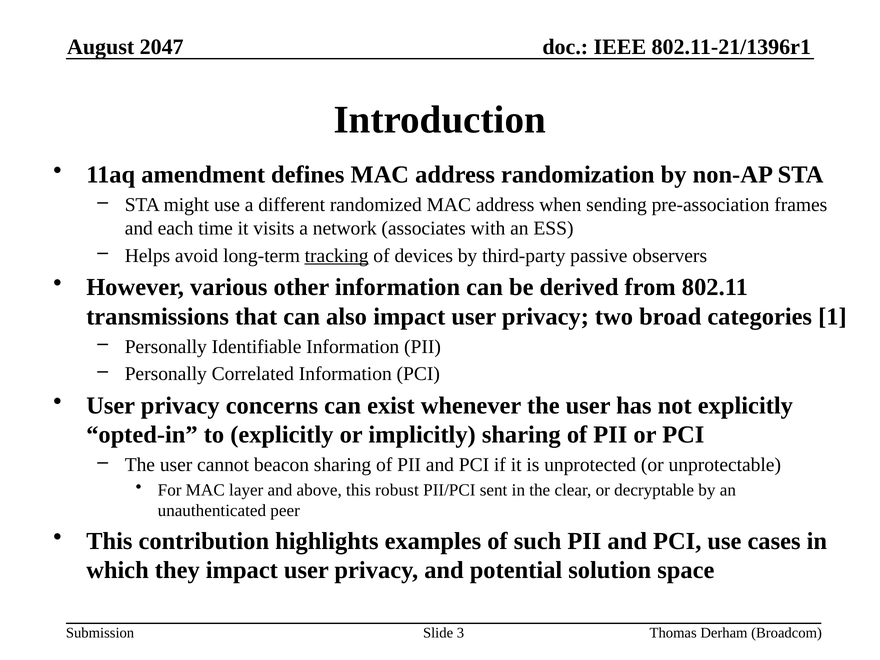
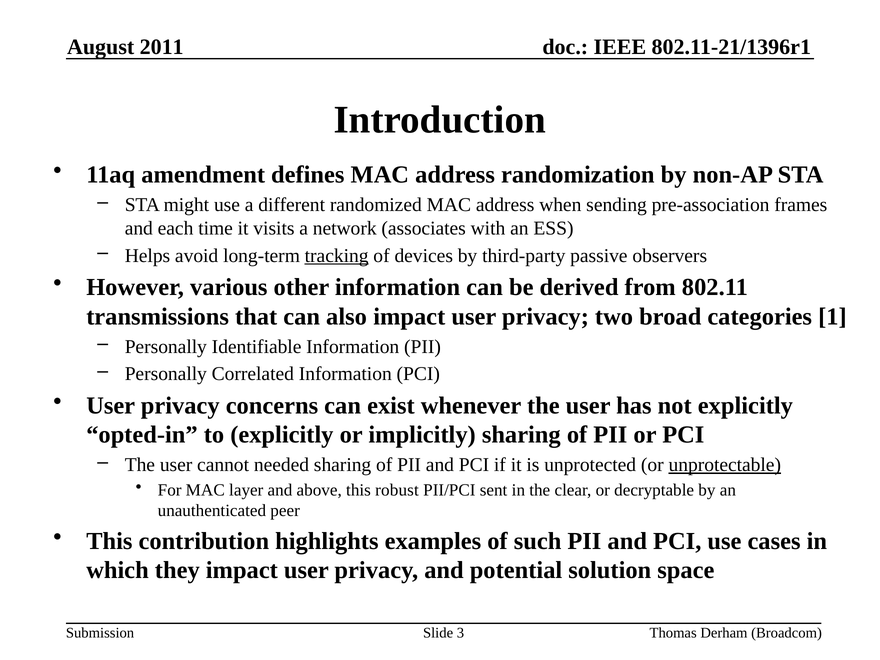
2047: 2047 -> 2011 (162, 47)
beacon: beacon -> needed (281, 465)
unprotectable underline: none -> present (725, 465)
